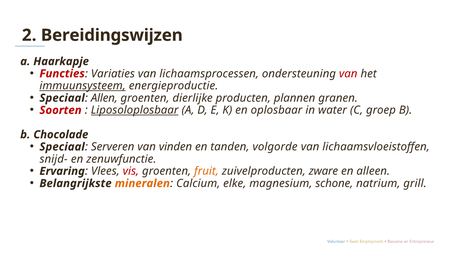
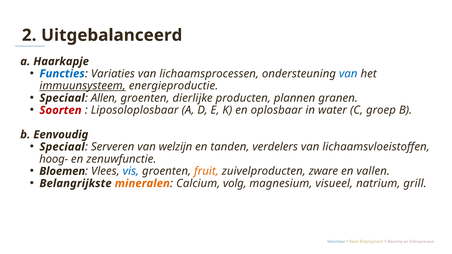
Bereidingswijzen: Bereidingswijzen -> Uitgebalanceerd (112, 35)
Functies colour: red -> blue (62, 74)
van colour: red -> blue (348, 74)
Liposoloplosbaar underline: present -> none (135, 110)
Chocolade: Chocolade -> Eenvoudig (61, 135)
vinden: vinden -> welzijn (176, 147)
volgorde: volgorde -> verdelers (275, 147)
snijd-: snijd- -> hoog- (54, 159)
Ervaring: Ervaring -> Bloemen (62, 171)
vis colour: red -> blue (131, 171)
alleen: alleen -> vallen (373, 171)
elke: elke -> volg (235, 184)
schone: schone -> visueel (334, 184)
